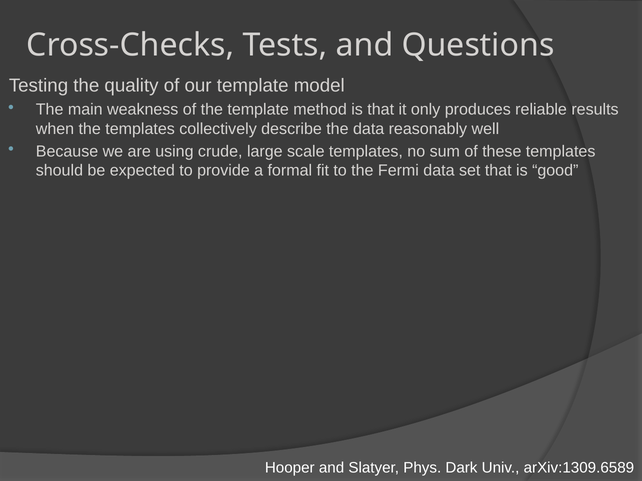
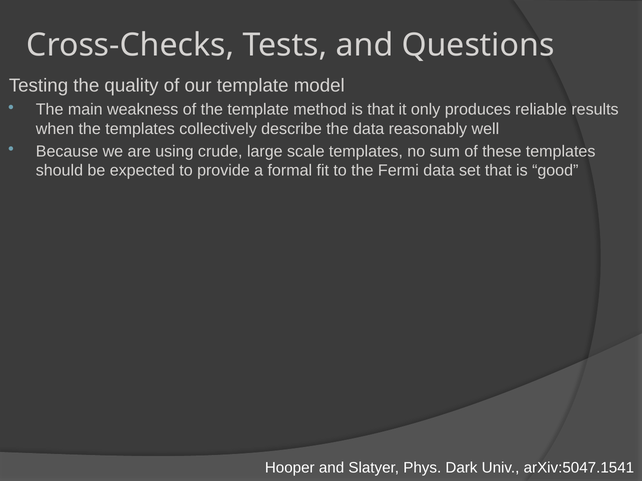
arXiv:1309.6589: arXiv:1309.6589 -> arXiv:5047.1541 (579, 468)
